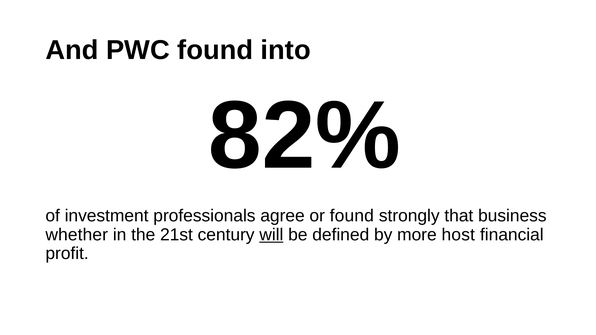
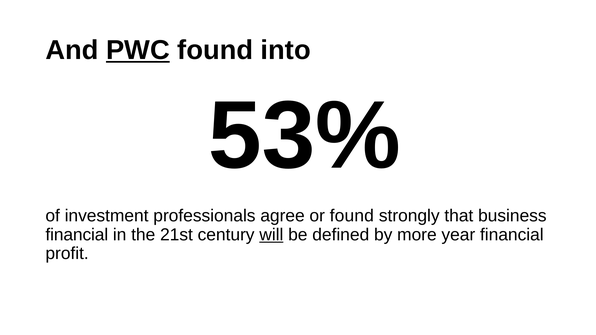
PWC underline: none -> present (138, 50)
82%: 82% -> 53% (304, 136)
whether: whether -> financial (77, 235)
host: host -> year (458, 235)
